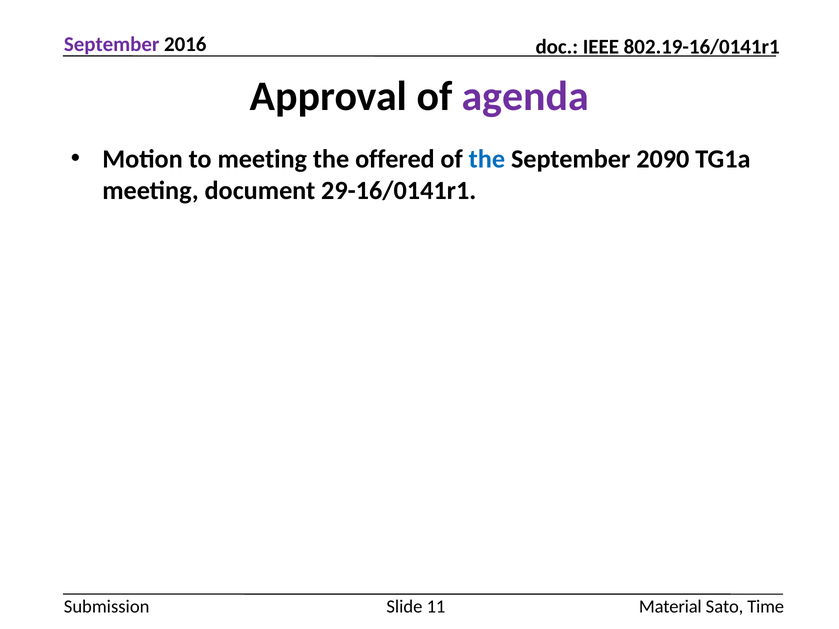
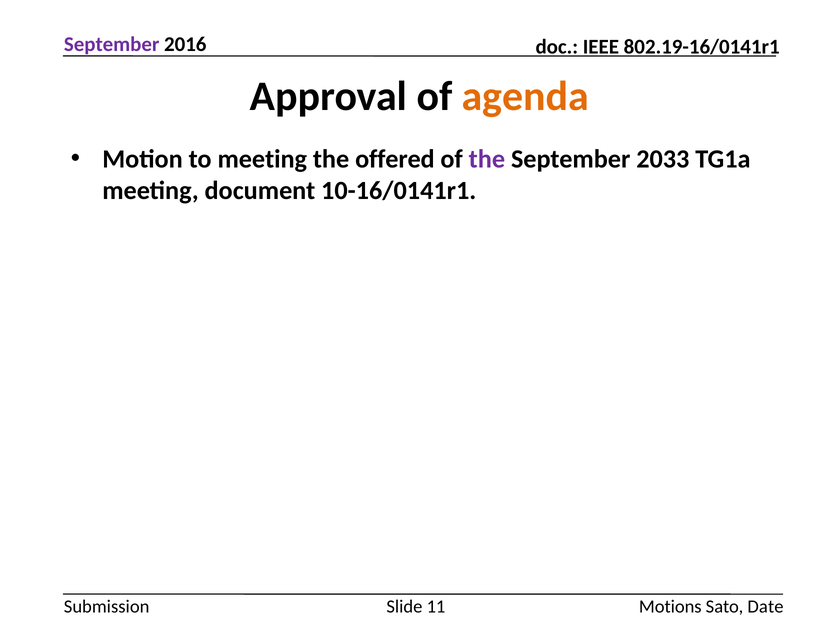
agenda colour: purple -> orange (525, 97)
the colour: blue -> purple (487, 159)
2090: 2090 -> 2033 (663, 159)
29-16/0141r1: 29-16/0141r1 -> 10-16/0141r1 (399, 191)
Material: Material -> Motions (670, 607)
Time: Time -> Date (766, 607)
